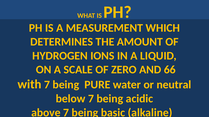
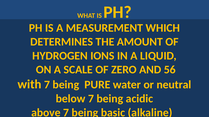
66: 66 -> 56 (170, 70)
